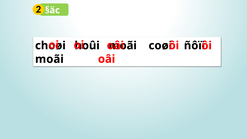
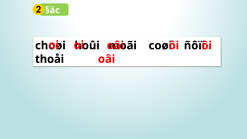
moãi: moãi -> thoåi (50, 59)
